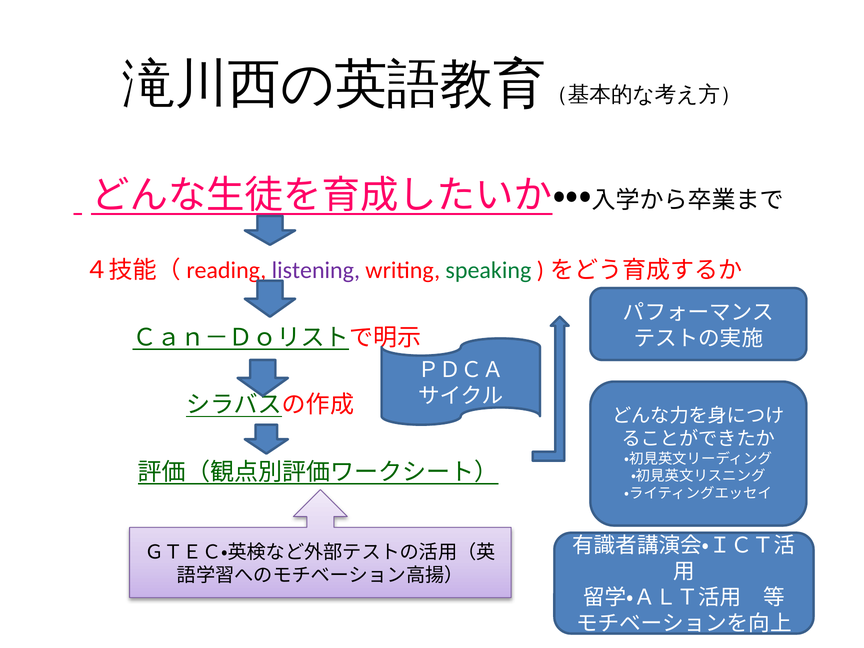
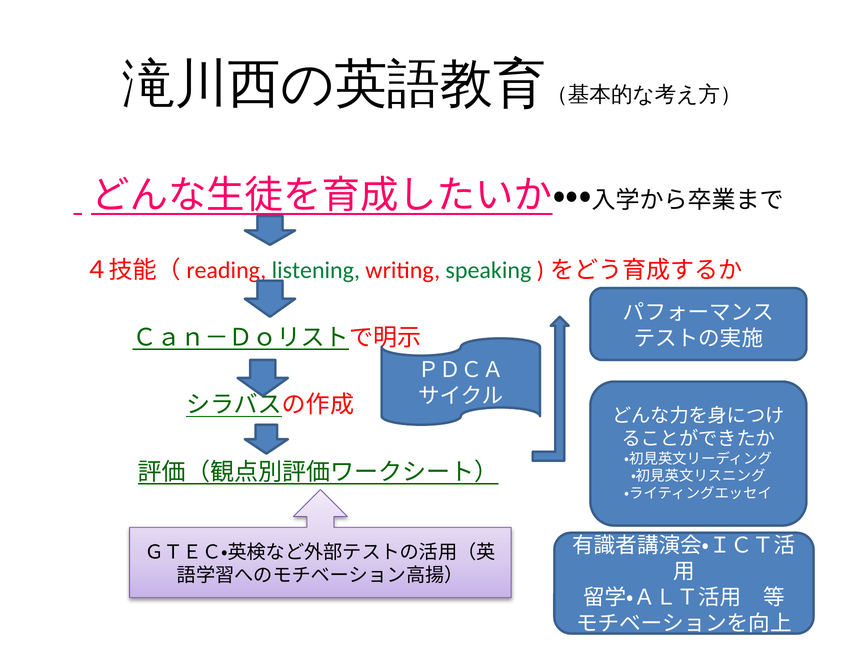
listening colour: purple -> green (316, 270)
